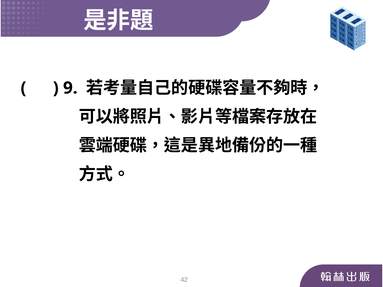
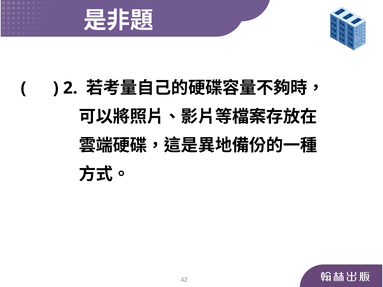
9: 9 -> 2 (70, 88)
